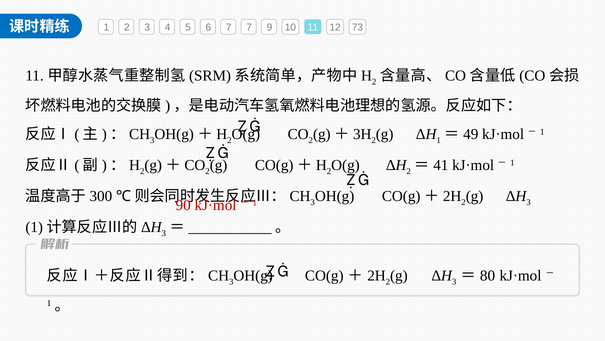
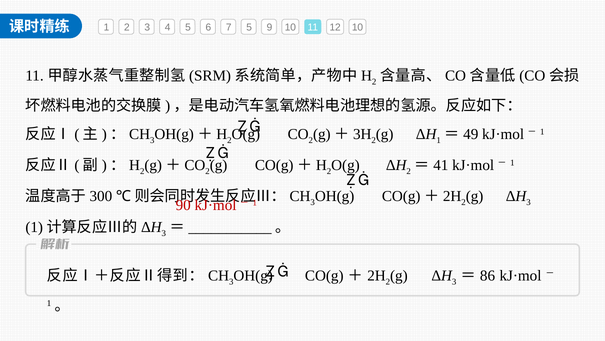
7 7: 7 -> 5 (249, 27)
12 73: 73 -> 10 (358, 27)
80: 80 -> 86 (488, 275)
